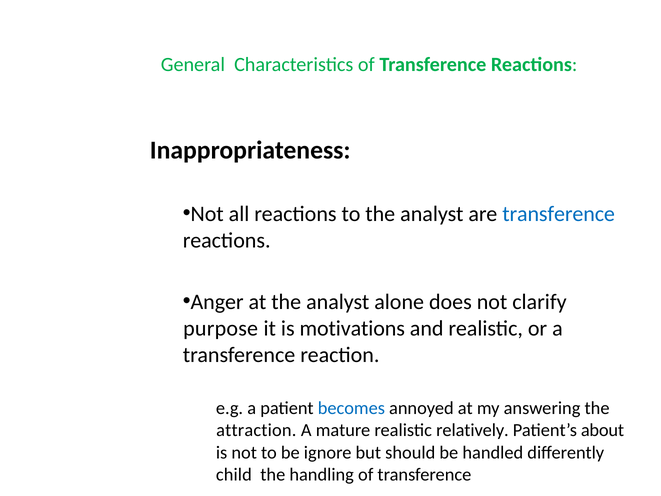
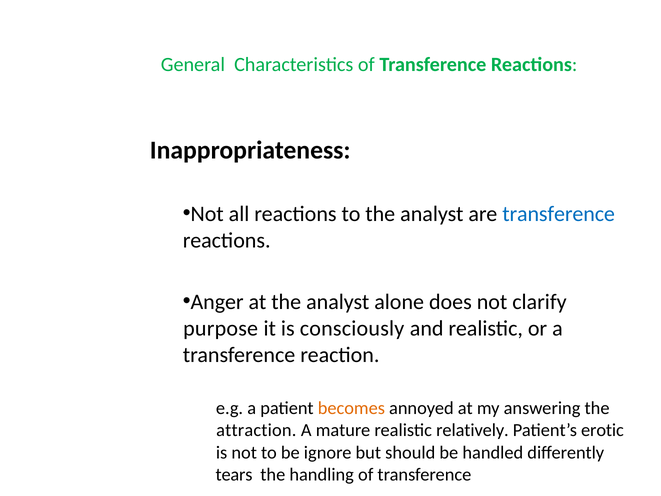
motivations: motivations -> consciously (352, 328)
becomes colour: blue -> orange (351, 408)
about: about -> erotic (602, 430)
child: child -> tears (234, 474)
